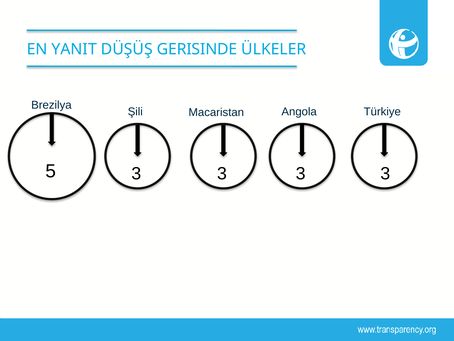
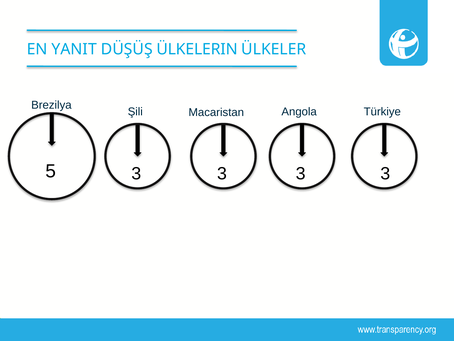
GERISINDE: GERISINDE -> ÜLKELERIN (197, 49)
